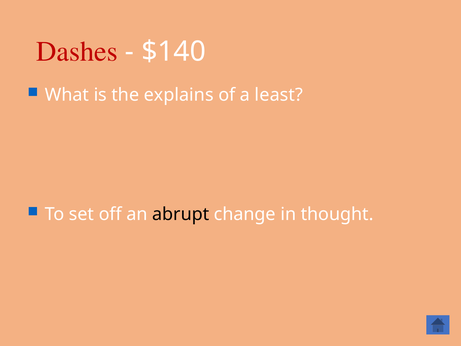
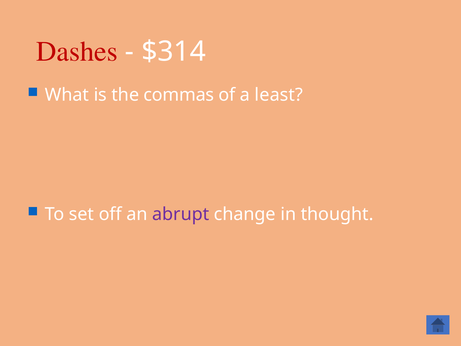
$140: $140 -> $314 (174, 52)
explains: explains -> commas (179, 95)
abrupt colour: black -> purple (181, 214)
